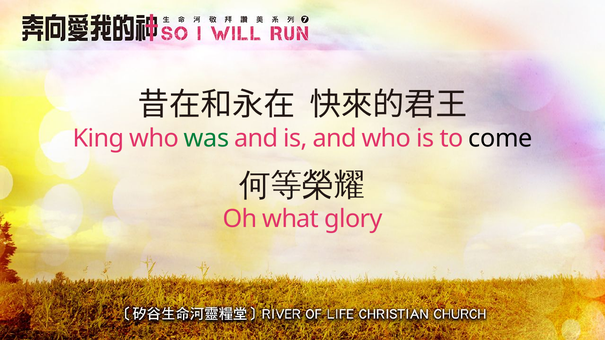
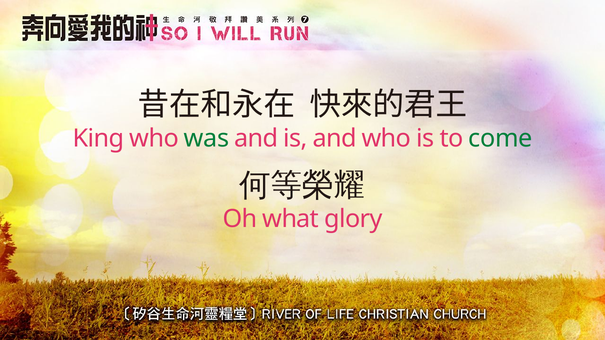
come colour: black -> green (500, 139)
